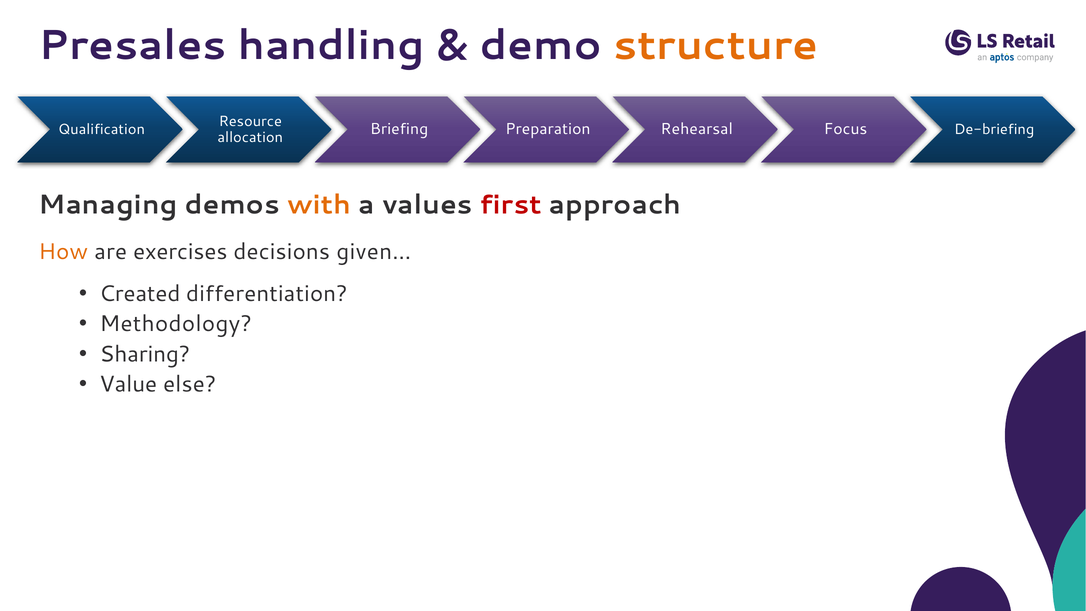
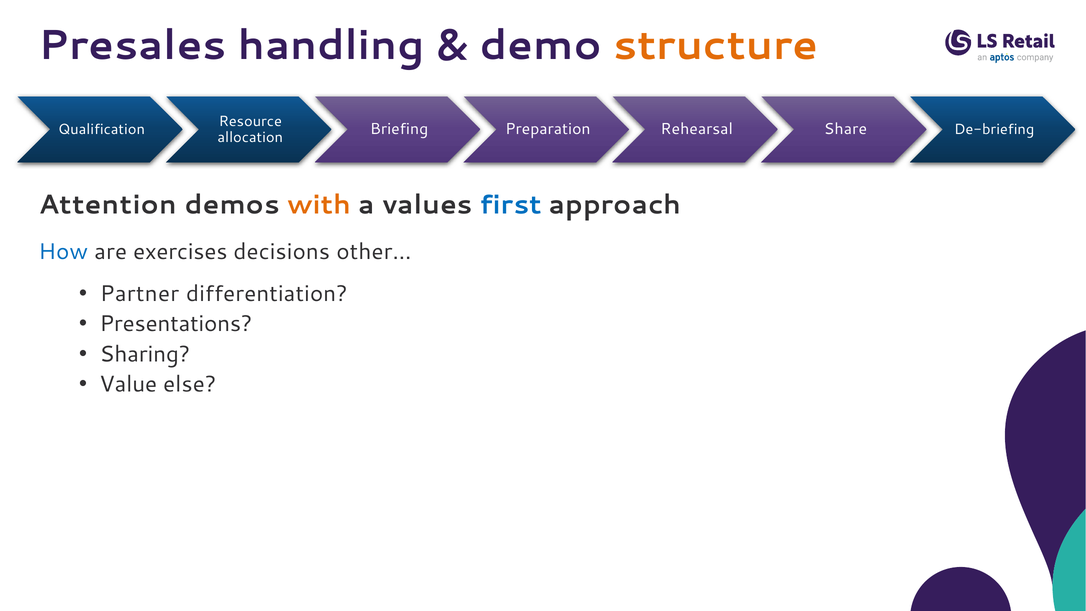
Focus: Focus -> Share (845, 129)
Managing: Managing -> Attention (108, 205)
first colour: red -> blue (511, 205)
How colour: orange -> blue (63, 251)
given…: given… -> other… (374, 251)
Created: Created -> Partner (139, 294)
Methodology: Methodology -> Presentations (176, 324)
